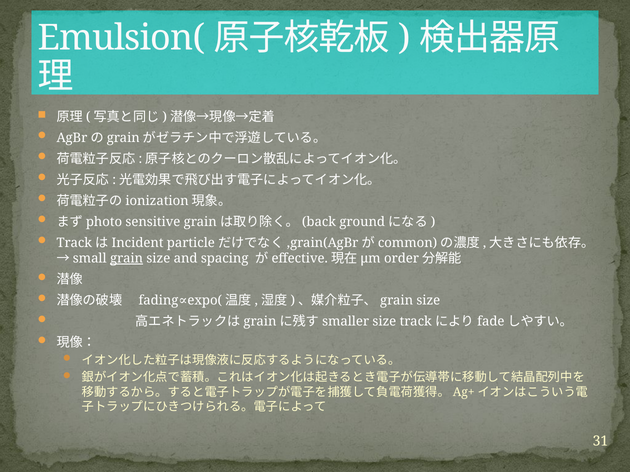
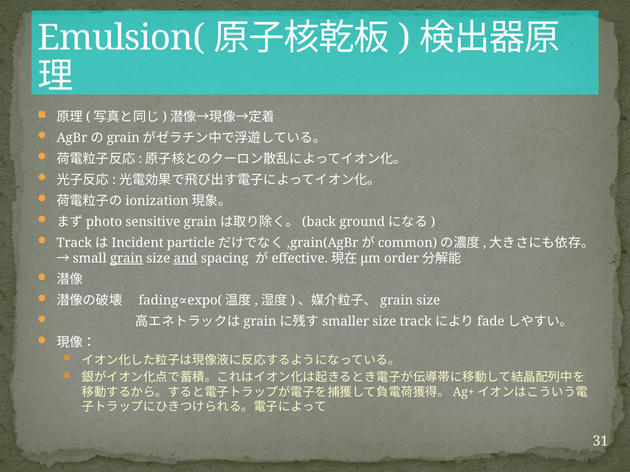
and underline: none -> present (186, 259)
